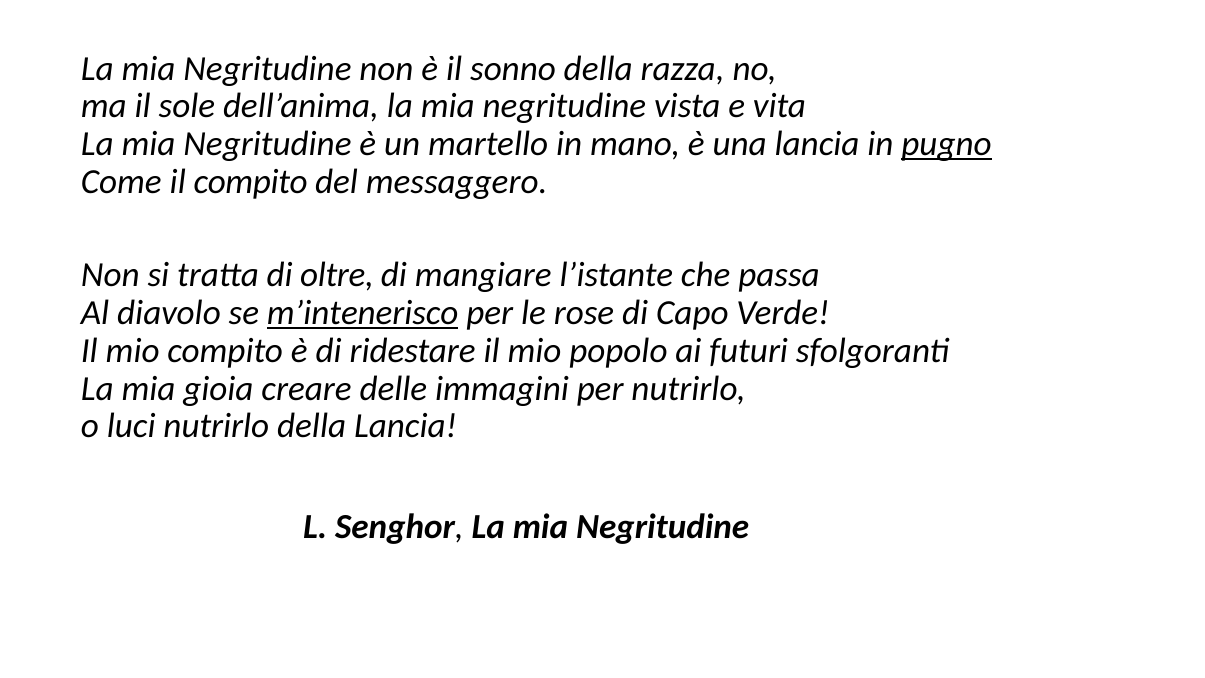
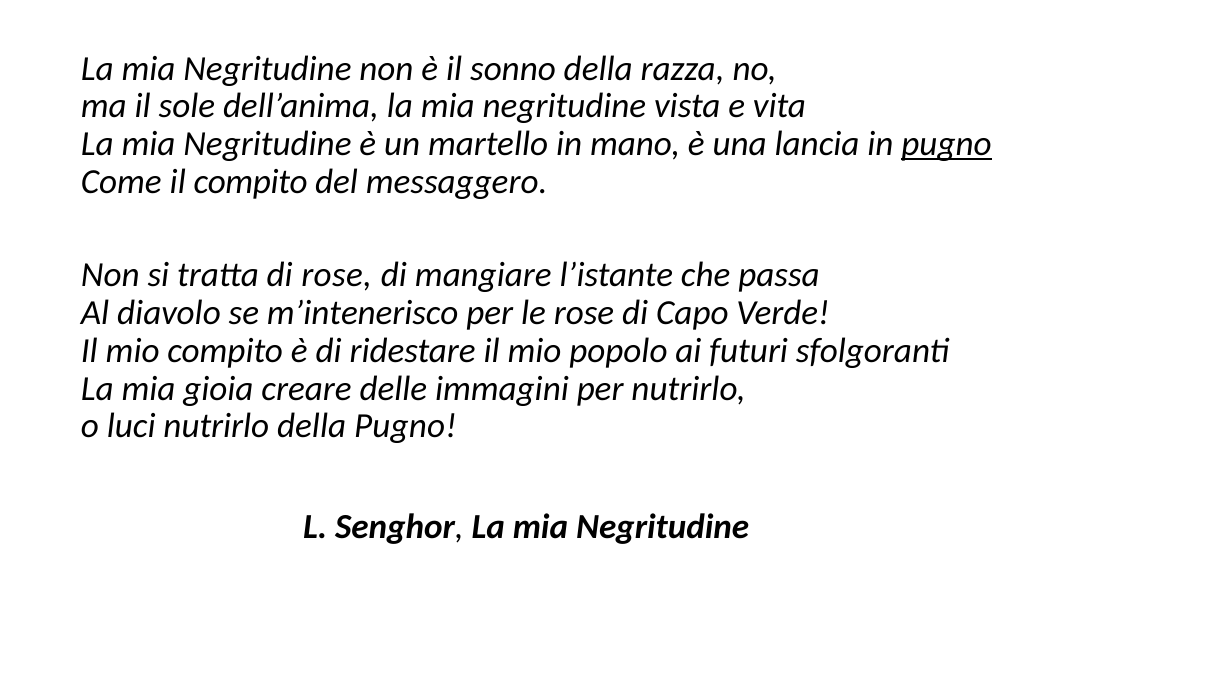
di oltre: oltre -> rose (337, 275)
m’intenerisco underline: present -> none (363, 313)
della Lancia: Lancia -> Pugno (405, 426)
